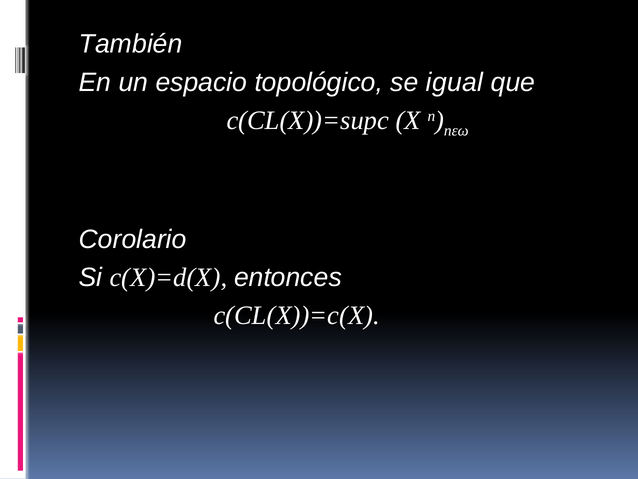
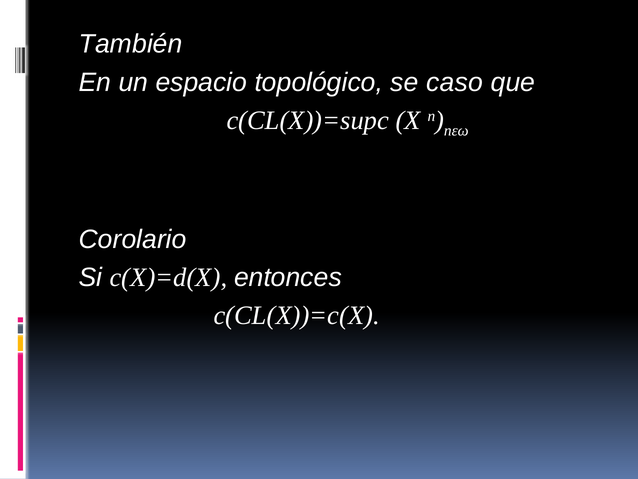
igual: igual -> caso (455, 82)
